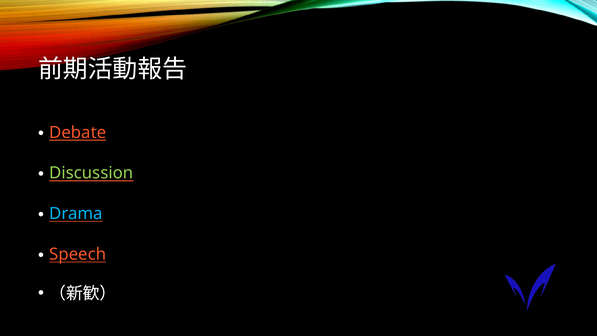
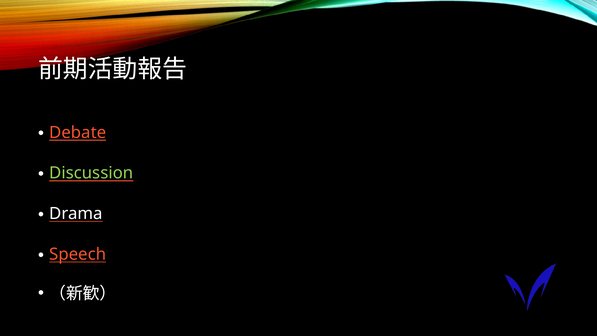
Drama colour: light blue -> white (76, 214)
